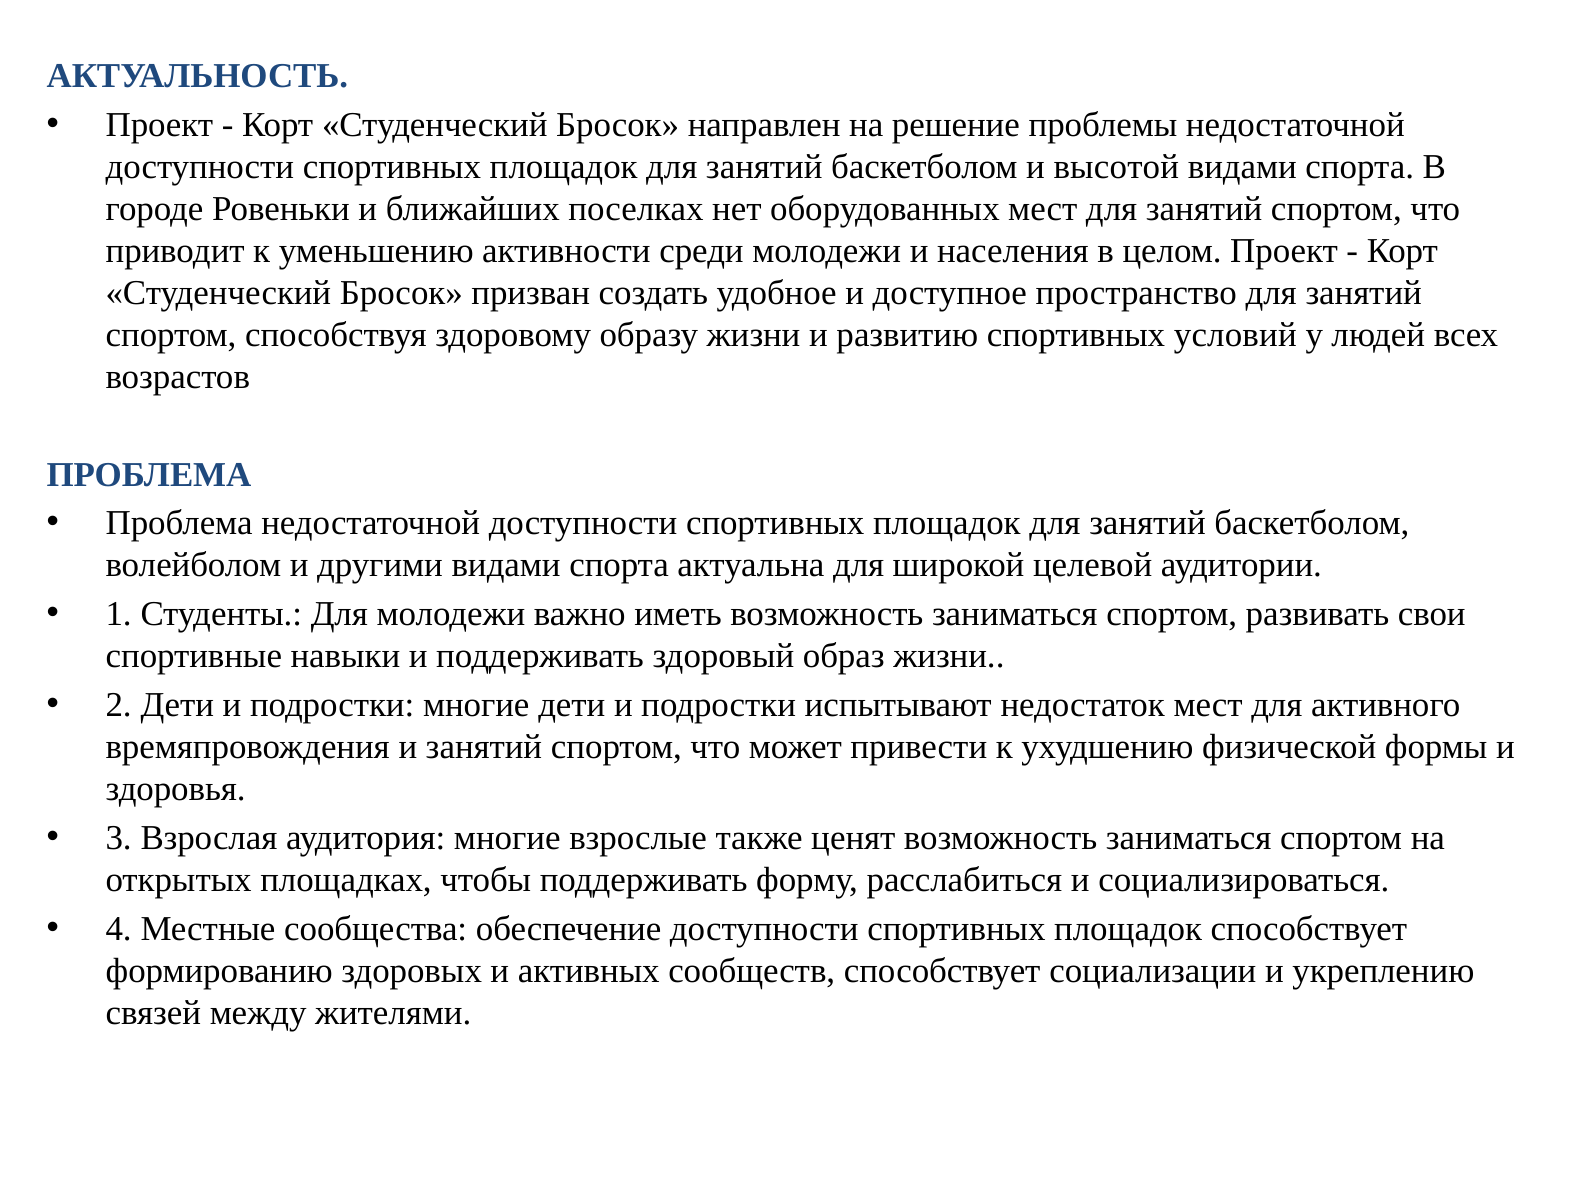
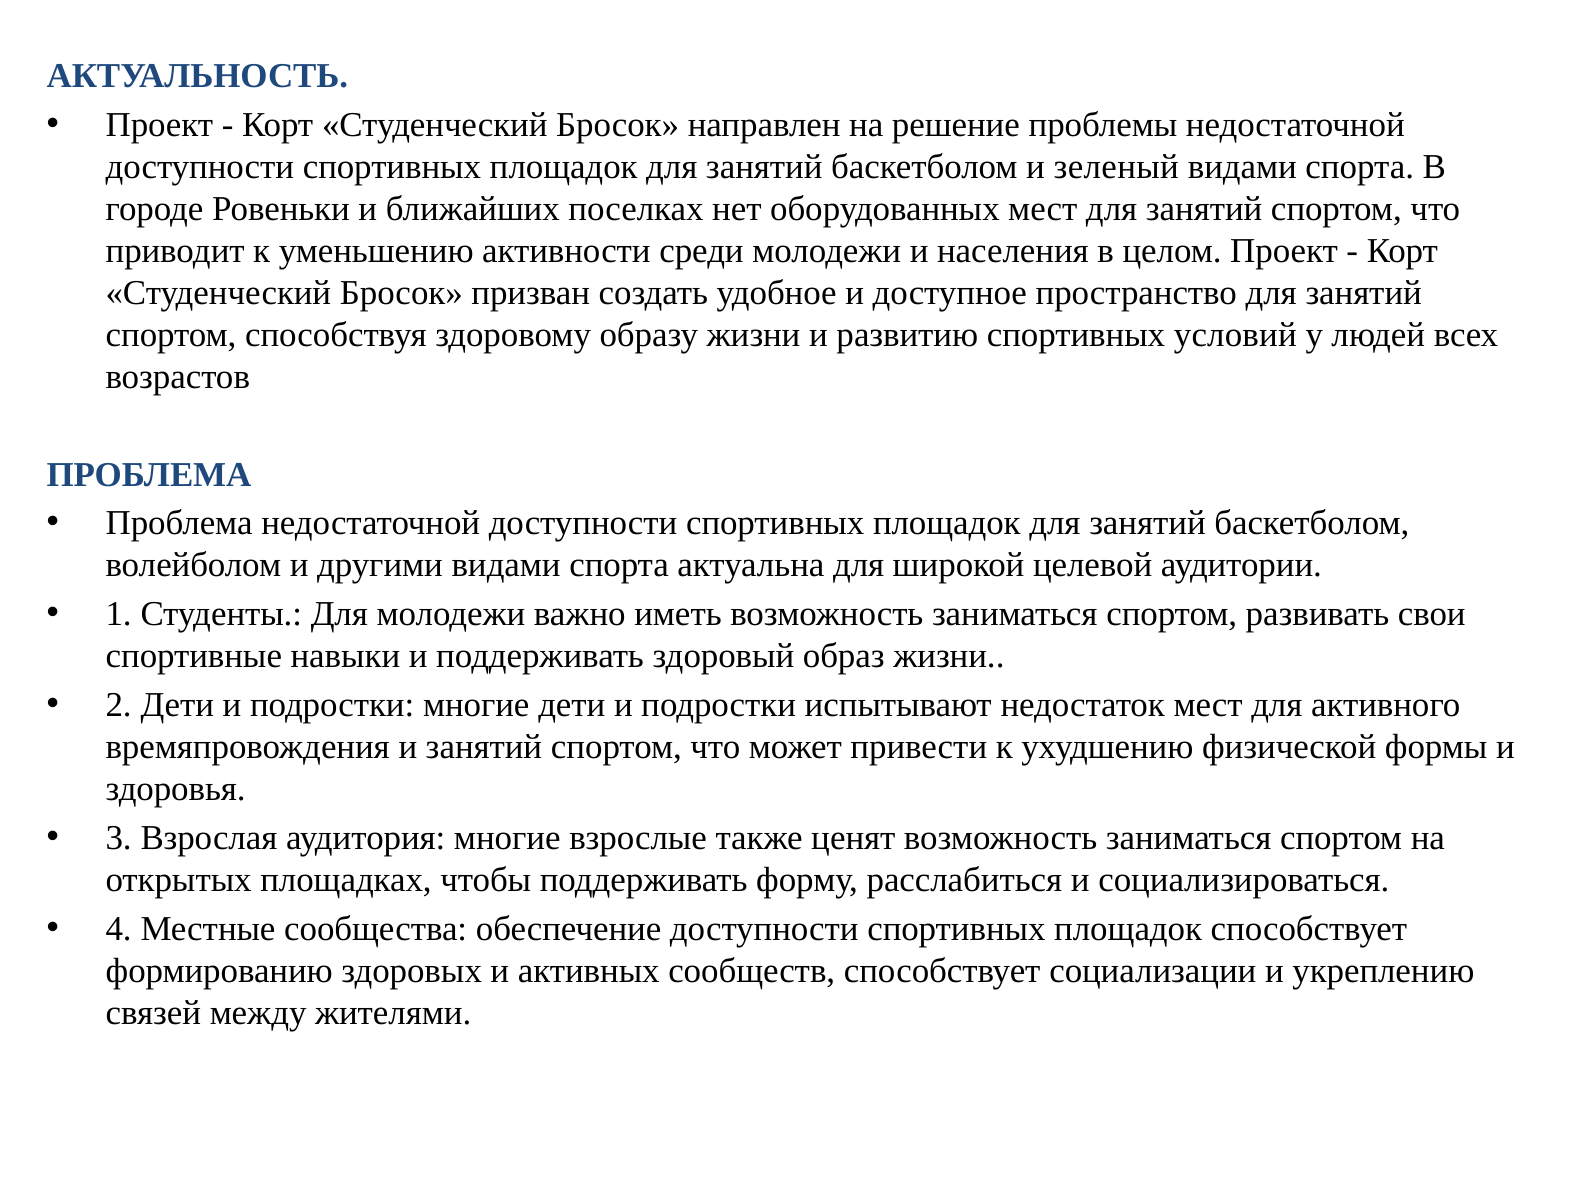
высотой: высотой -> зеленый (1116, 167)
